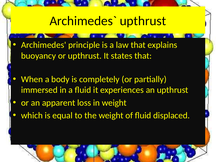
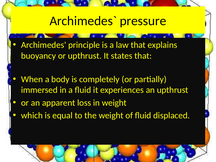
upthrust: upthrust -> pressure (143, 21)
